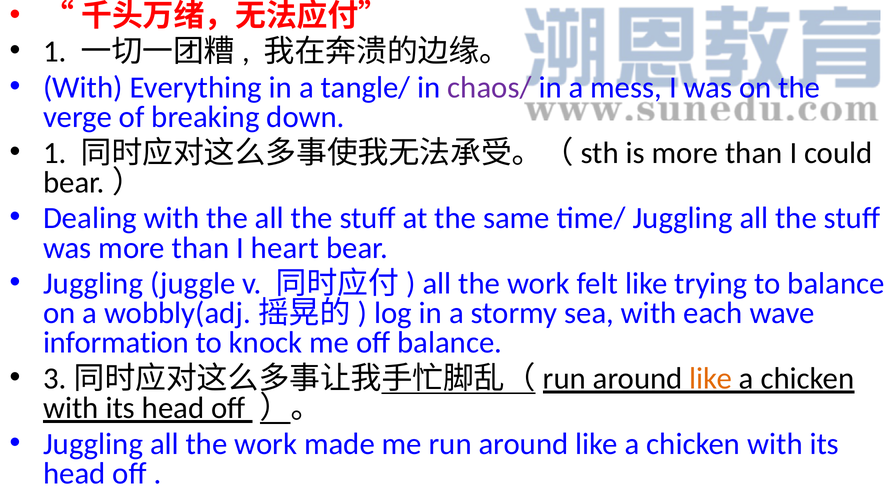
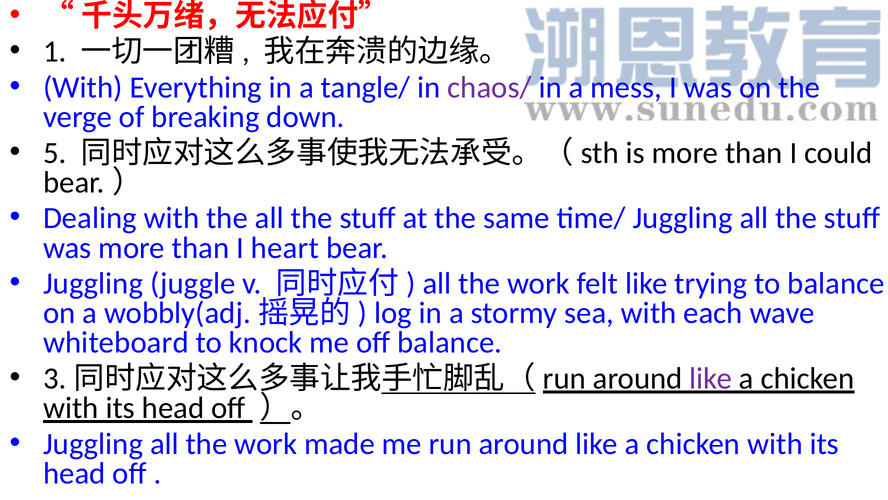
1: 1 -> 5 (55, 153)
information: information -> whiteboard (116, 342)
like colour: orange -> purple (711, 378)
